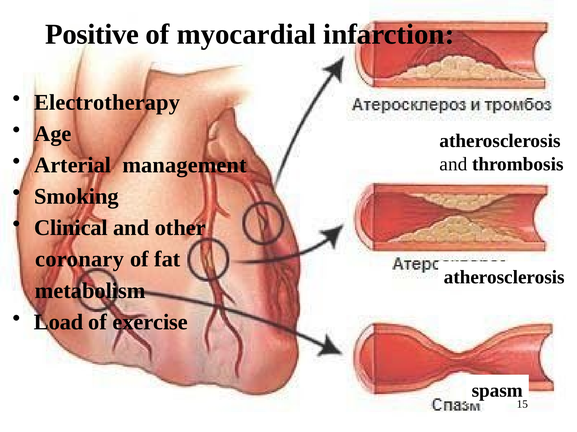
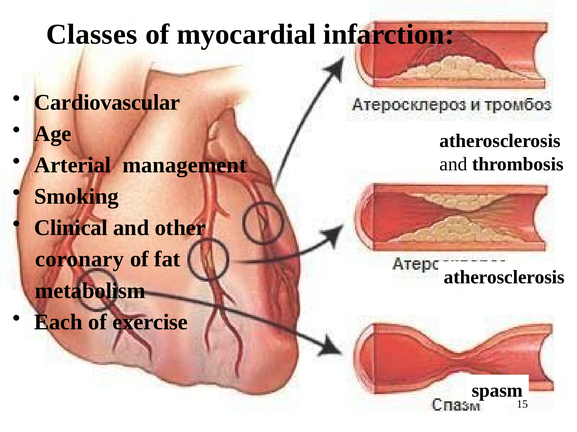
Positive: Positive -> Classes (92, 34)
Electrotherapy: Electrotherapy -> Cardiovascular (107, 103)
Load: Load -> Each (58, 323)
